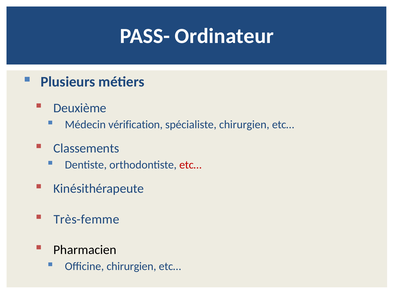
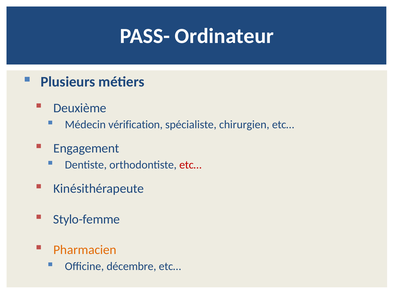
Classements: Classements -> Engagement (86, 149)
Très-femme: Très-femme -> Stylo-femme (87, 220)
Pharmacien colour: black -> orange (85, 250)
Officine chirurgien: chirurgien -> décembre (131, 267)
